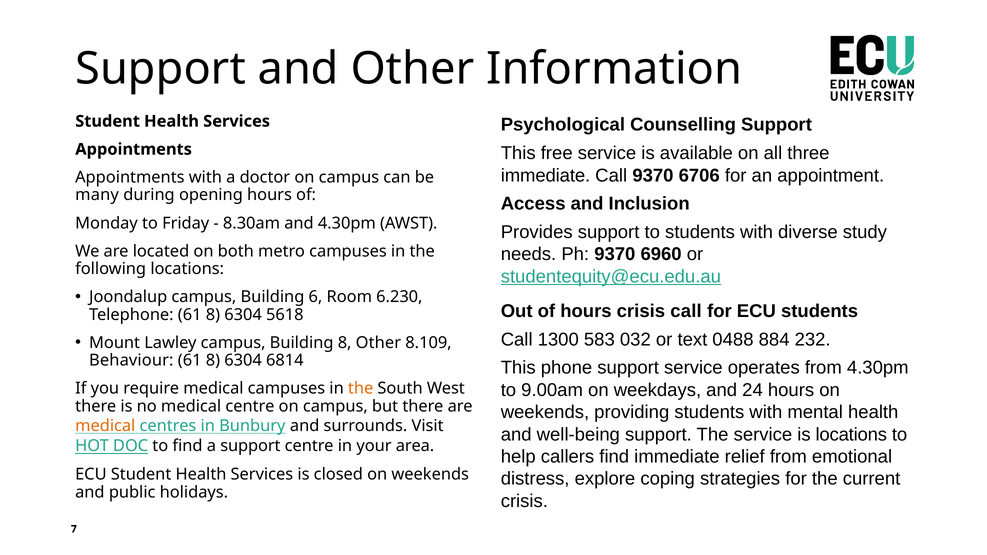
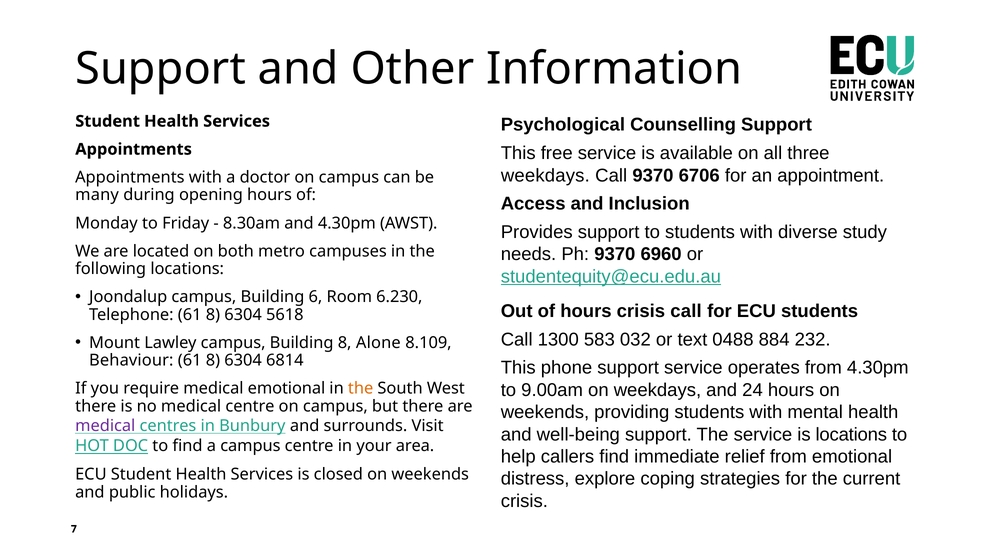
immediate: immediate -> weekdays (545, 175)
8 Other: Other -> Alone (378, 343)
medical campuses: campuses -> emotional (287, 389)
medical colour: orange -> purple (105, 426)
a support: support -> campus (250, 446)
